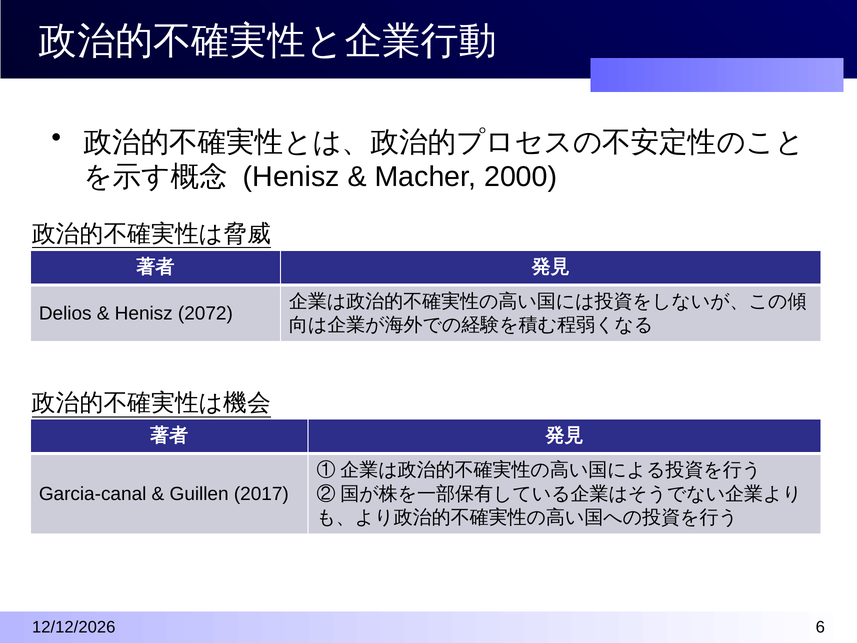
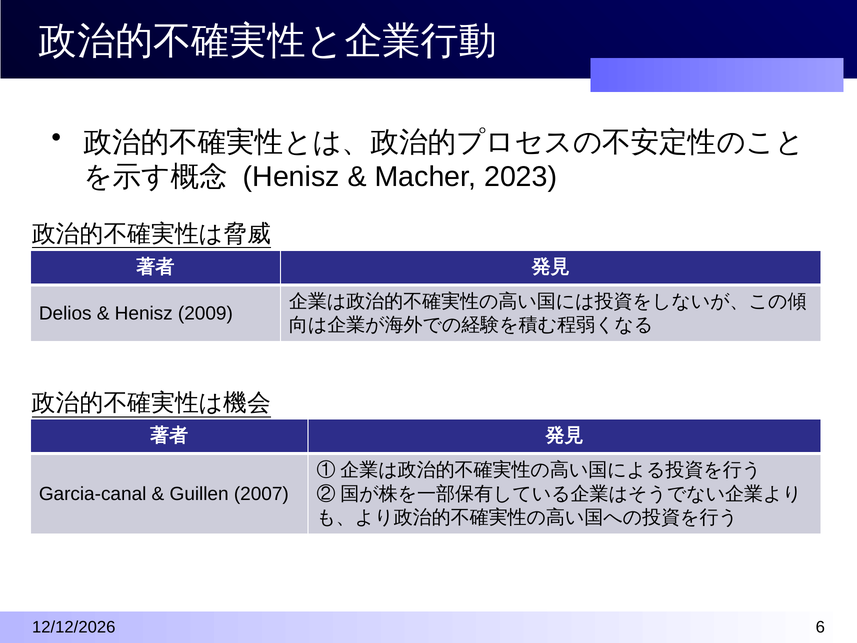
2000: 2000 -> 2023 (521, 177)
2072: 2072 -> 2009 (205, 313)
2017: 2017 -> 2007 (261, 494)
